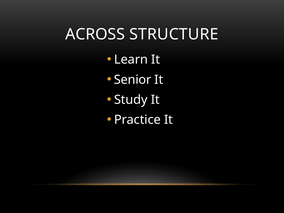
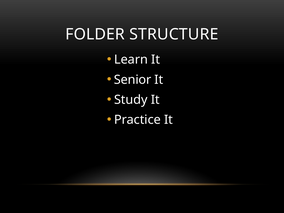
ACROSS: ACROSS -> FOLDER (95, 34)
